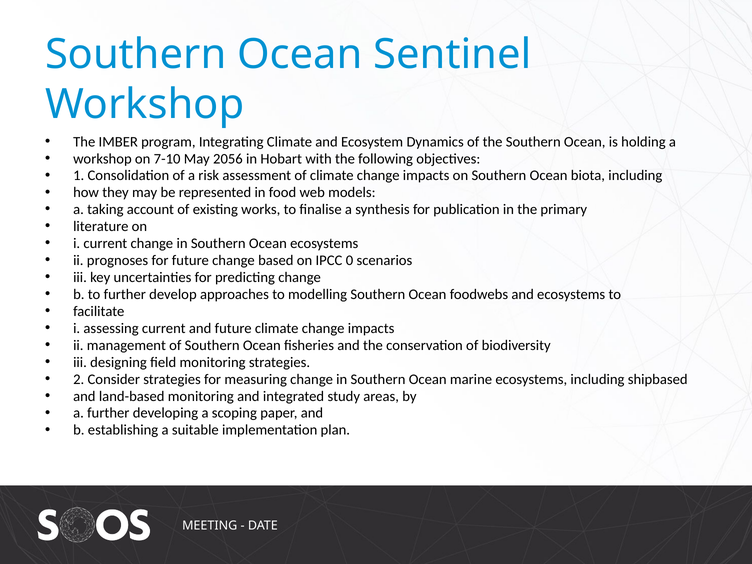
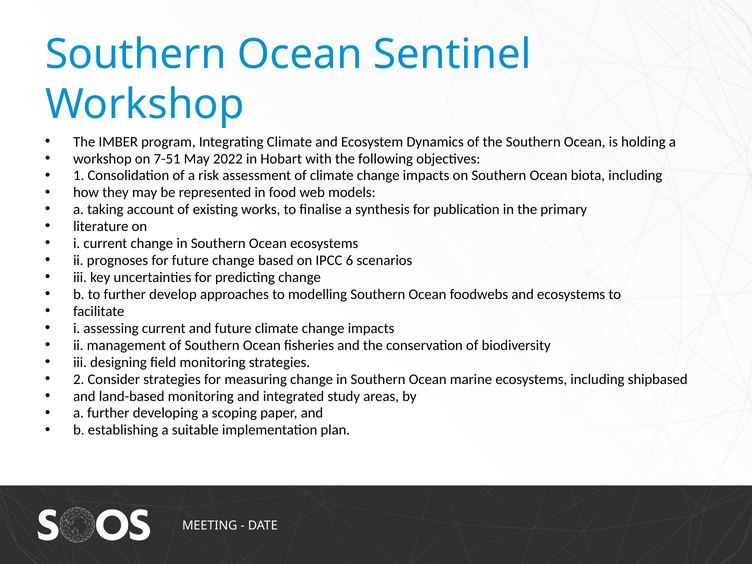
7-10: 7-10 -> 7-51 (167, 159)
2056: 2056 -> 2022 (228, 159)
0: 0 -> 6 (349, 260)
